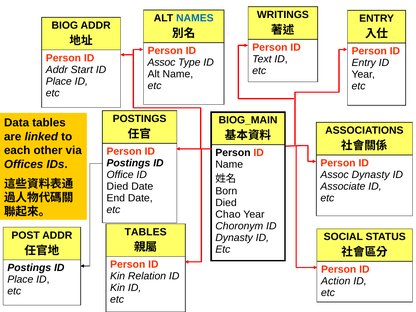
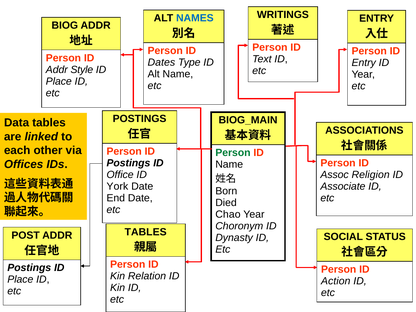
Assoc: Assoc -> Dates (161, 62)
Start: Start -> Style (82, 70)
Person colour: black -> green (233, 153)
Assoc Dynasty: Dynasty -> Religion (371, 175)
Died: Died -> York (117, 186)
